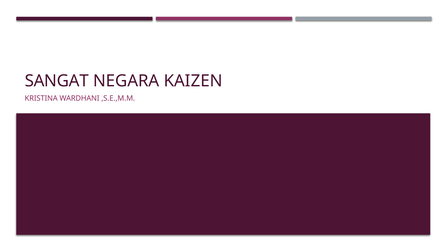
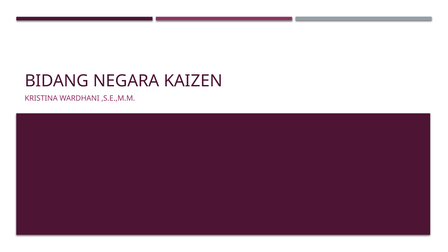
SANGAT: SANGAT -> BIDANG (57, 81)
